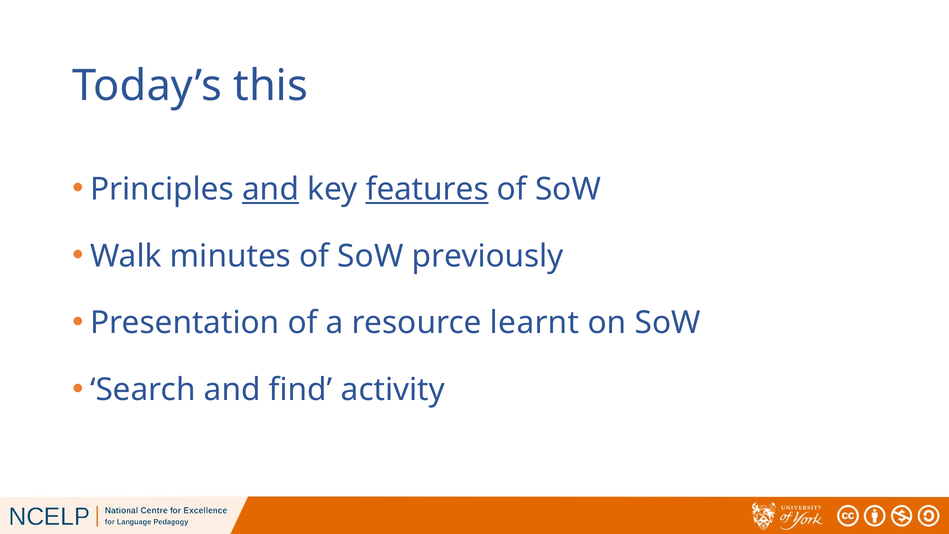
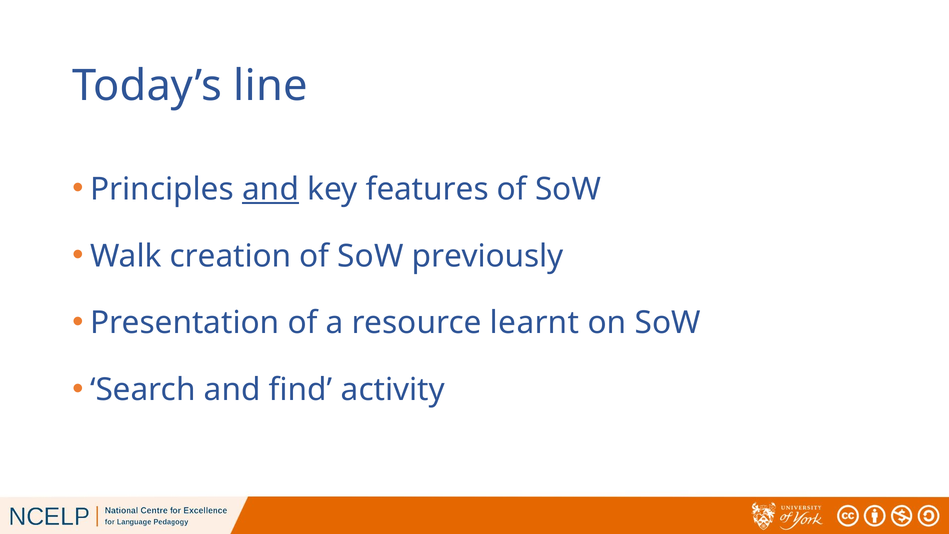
this: this -> line (271, 86)
features underline: present -> none (427, 189)
minutes: minutes -> creation (231, 256)
